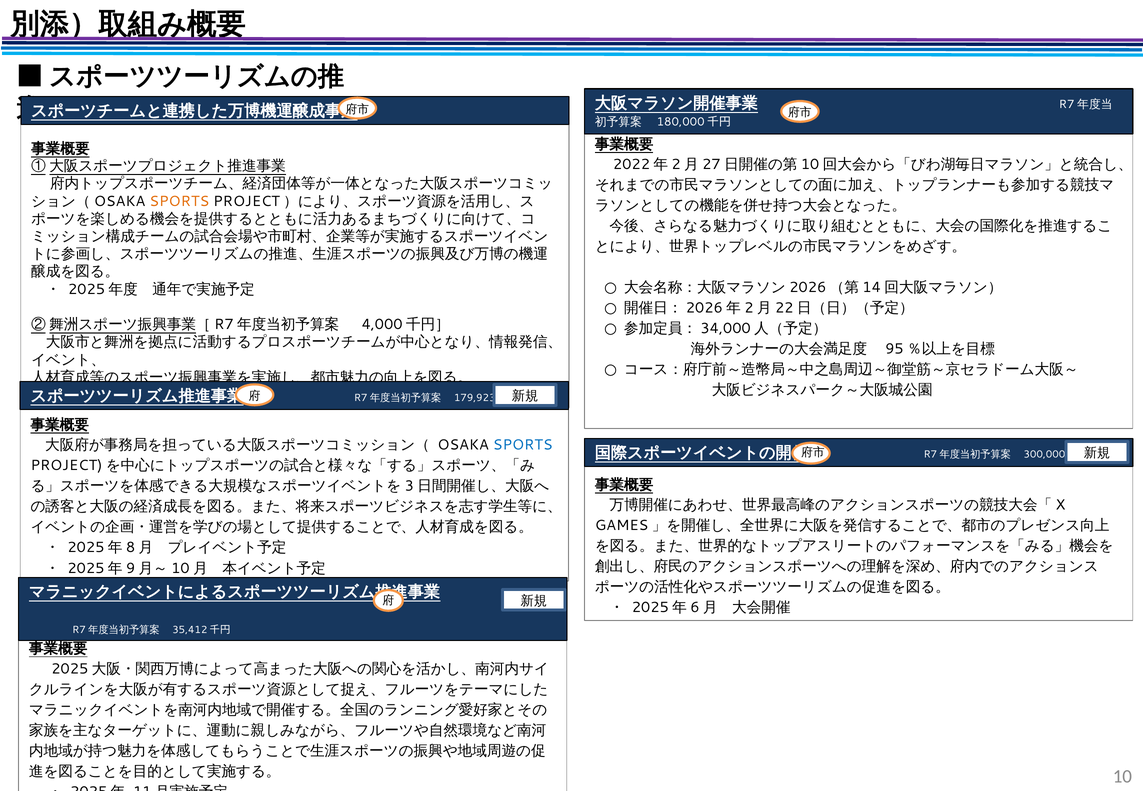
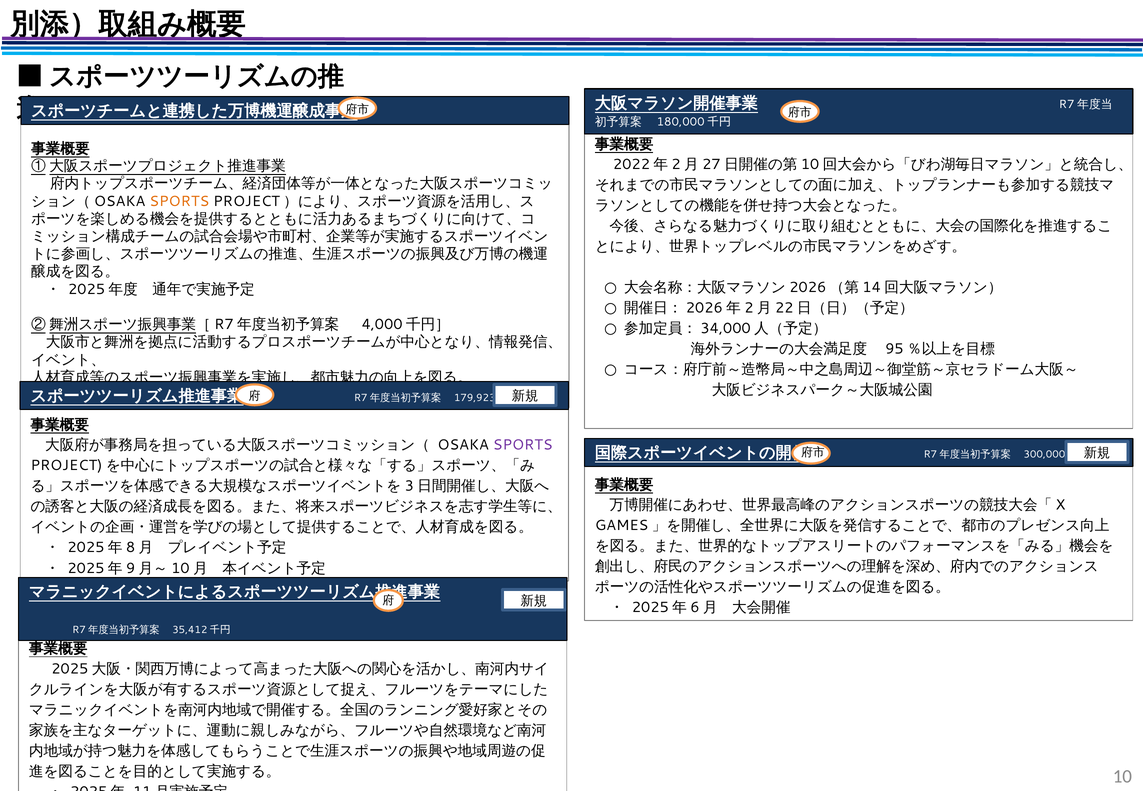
SPORTS colour: blue -> purple (523, 445)
